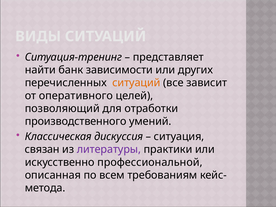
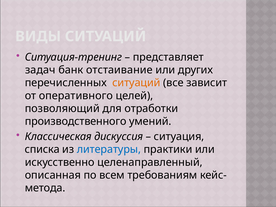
найти: найти -> задач (40, 70)
зависимости: зависимости -> отстаивание (119, 70)
связан: связан -> списка (42, 149)
литературы colour: purple -> blue (109, 149)
профессиональной: профессиональной -> целенаправленный (150, 162)
